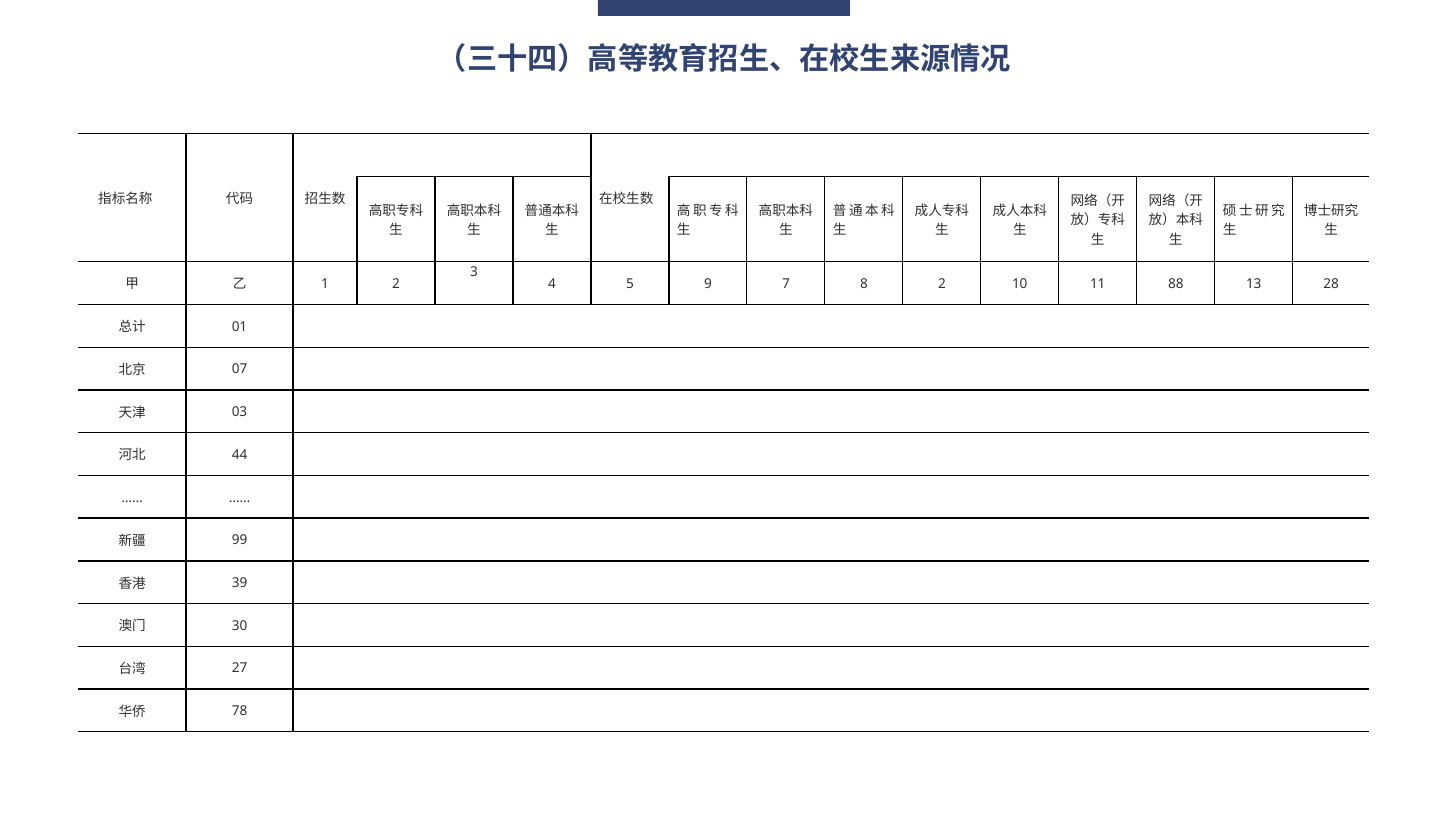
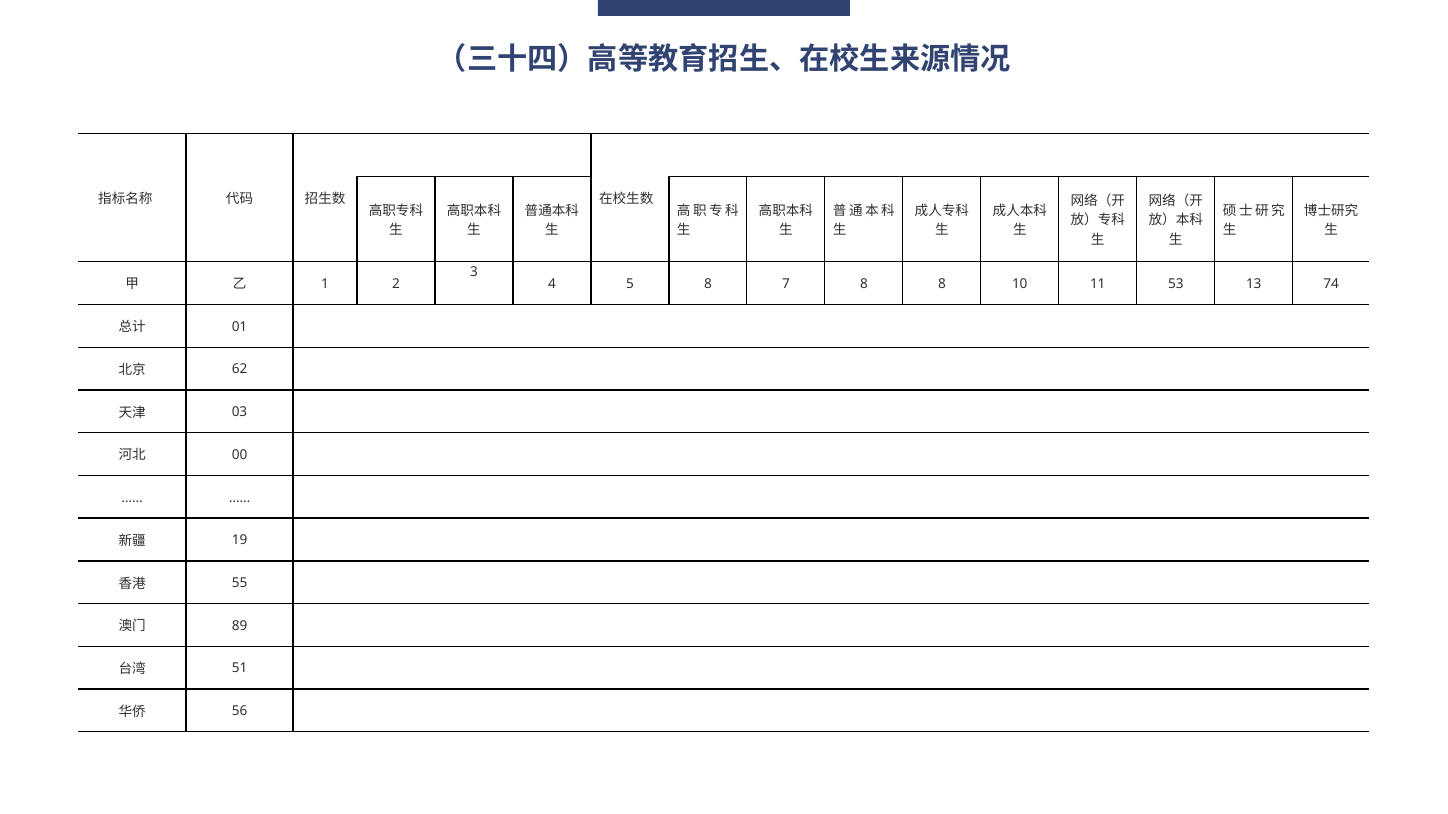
5 9: 9 -> 8 (708, 284)
8 2: 2 -> 8 (942, 284)
88: 88 -> 53 (1176, 284)
28: 28 -> 74 (1331, 284)
07: 07 -> 62 (240, 370)
44: 44 -> 00 (240, 455)
99: 99 -> 19 (240, 541)
39: 39 -> 55 (240, 583)
30: 30 -> 89 (240, 626)
27: 27 -> 51 (240, 669)
78: 78 -> 56 (240, 712)
